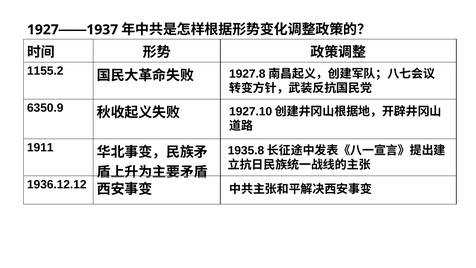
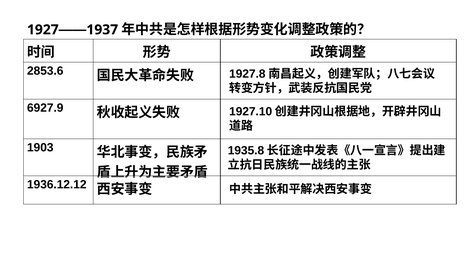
1155.2: 1155.2 -> 2853.6 (45, 71)
6350.9: 6350.9 -> 6927.9 (45, 108)
1911: 1911 -> 1903 (40, 147)
